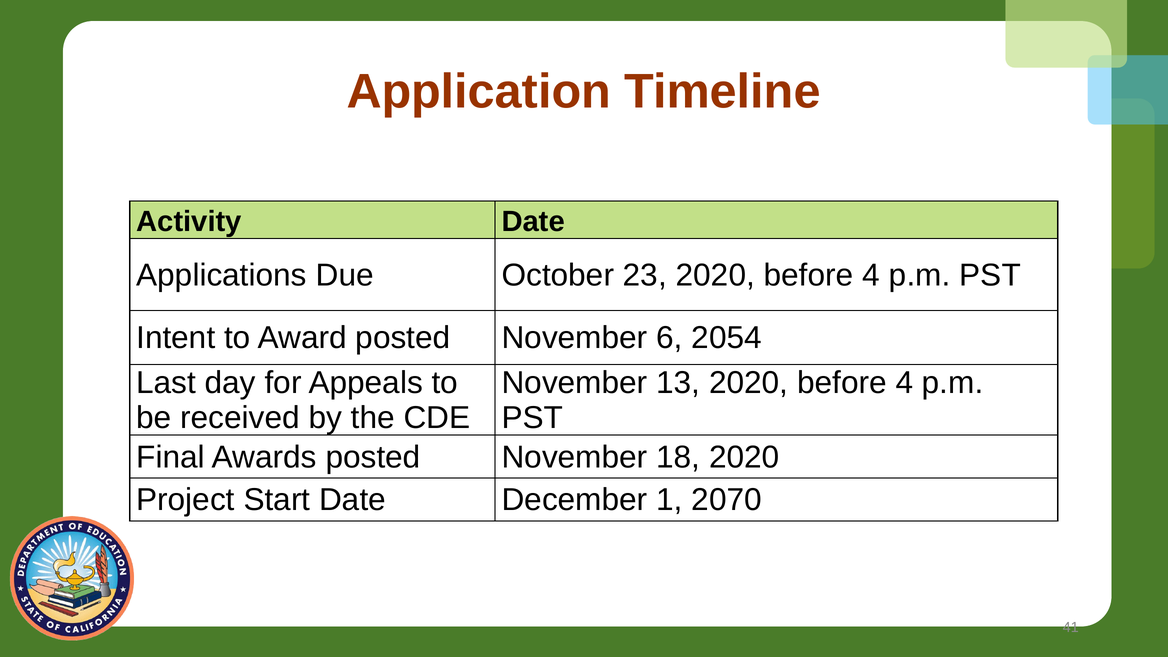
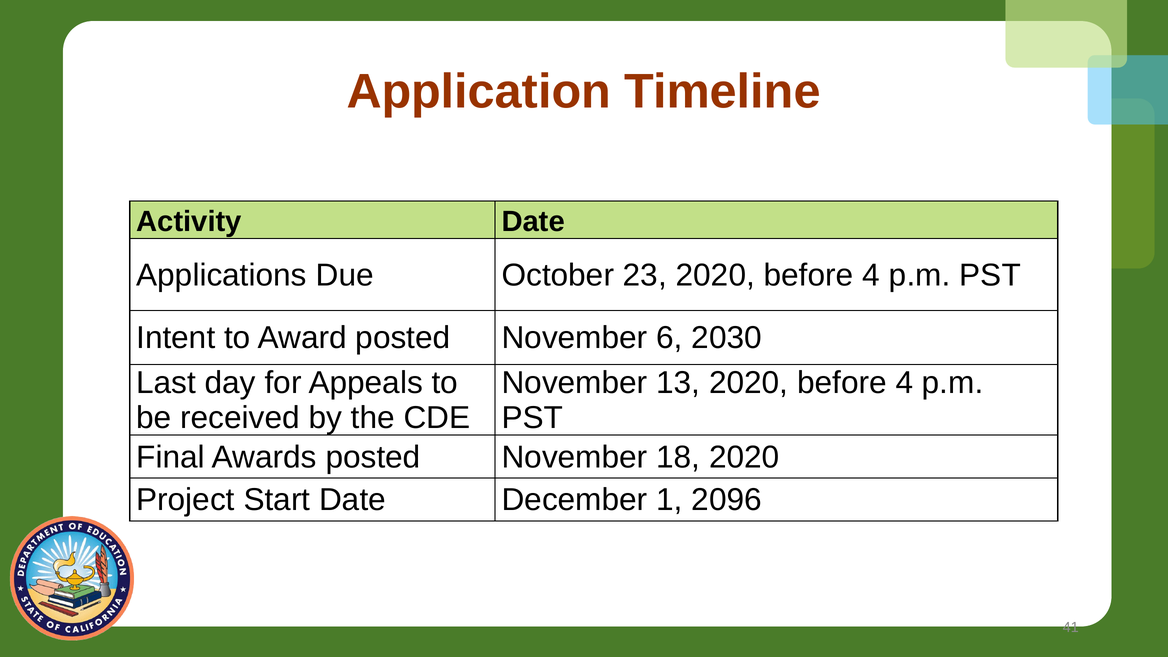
2054: 2054 -> 2030 (727, 338)
2070: 2070 -> 2096 (727, 500)
